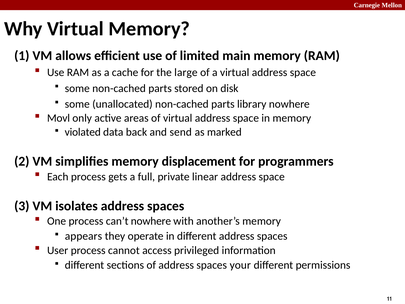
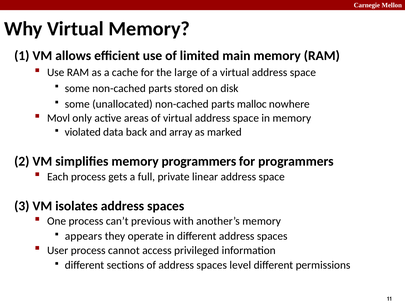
library: library -> malloc (252, 104)
send: send -> array (181, 132)
memory displacement: displacement -> programmers (199, 161)
can’t nowhere: nowhere -> previous (151, 221)
your: your -> level (240, 265)
